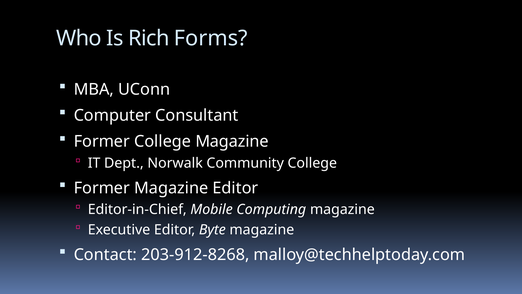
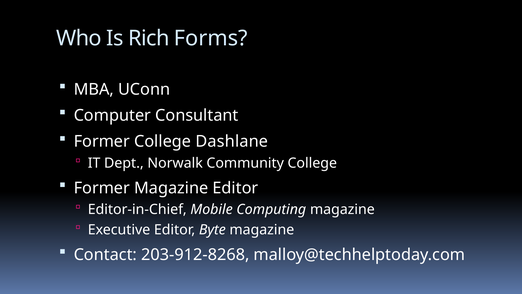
College Magazine: Magazine -> Dashlane (232, 141)
